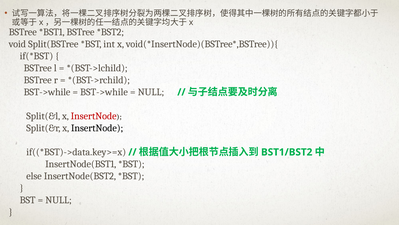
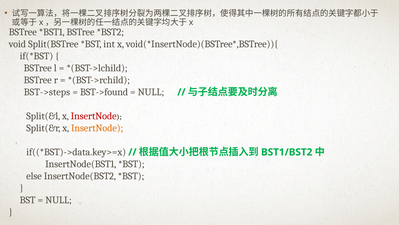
BST->while: BST->while -> BST->steps (47, 92)
BST->while: BST->while -> BST->found (104, 92)
InsertNode colour: black -> orange (97, 128)
